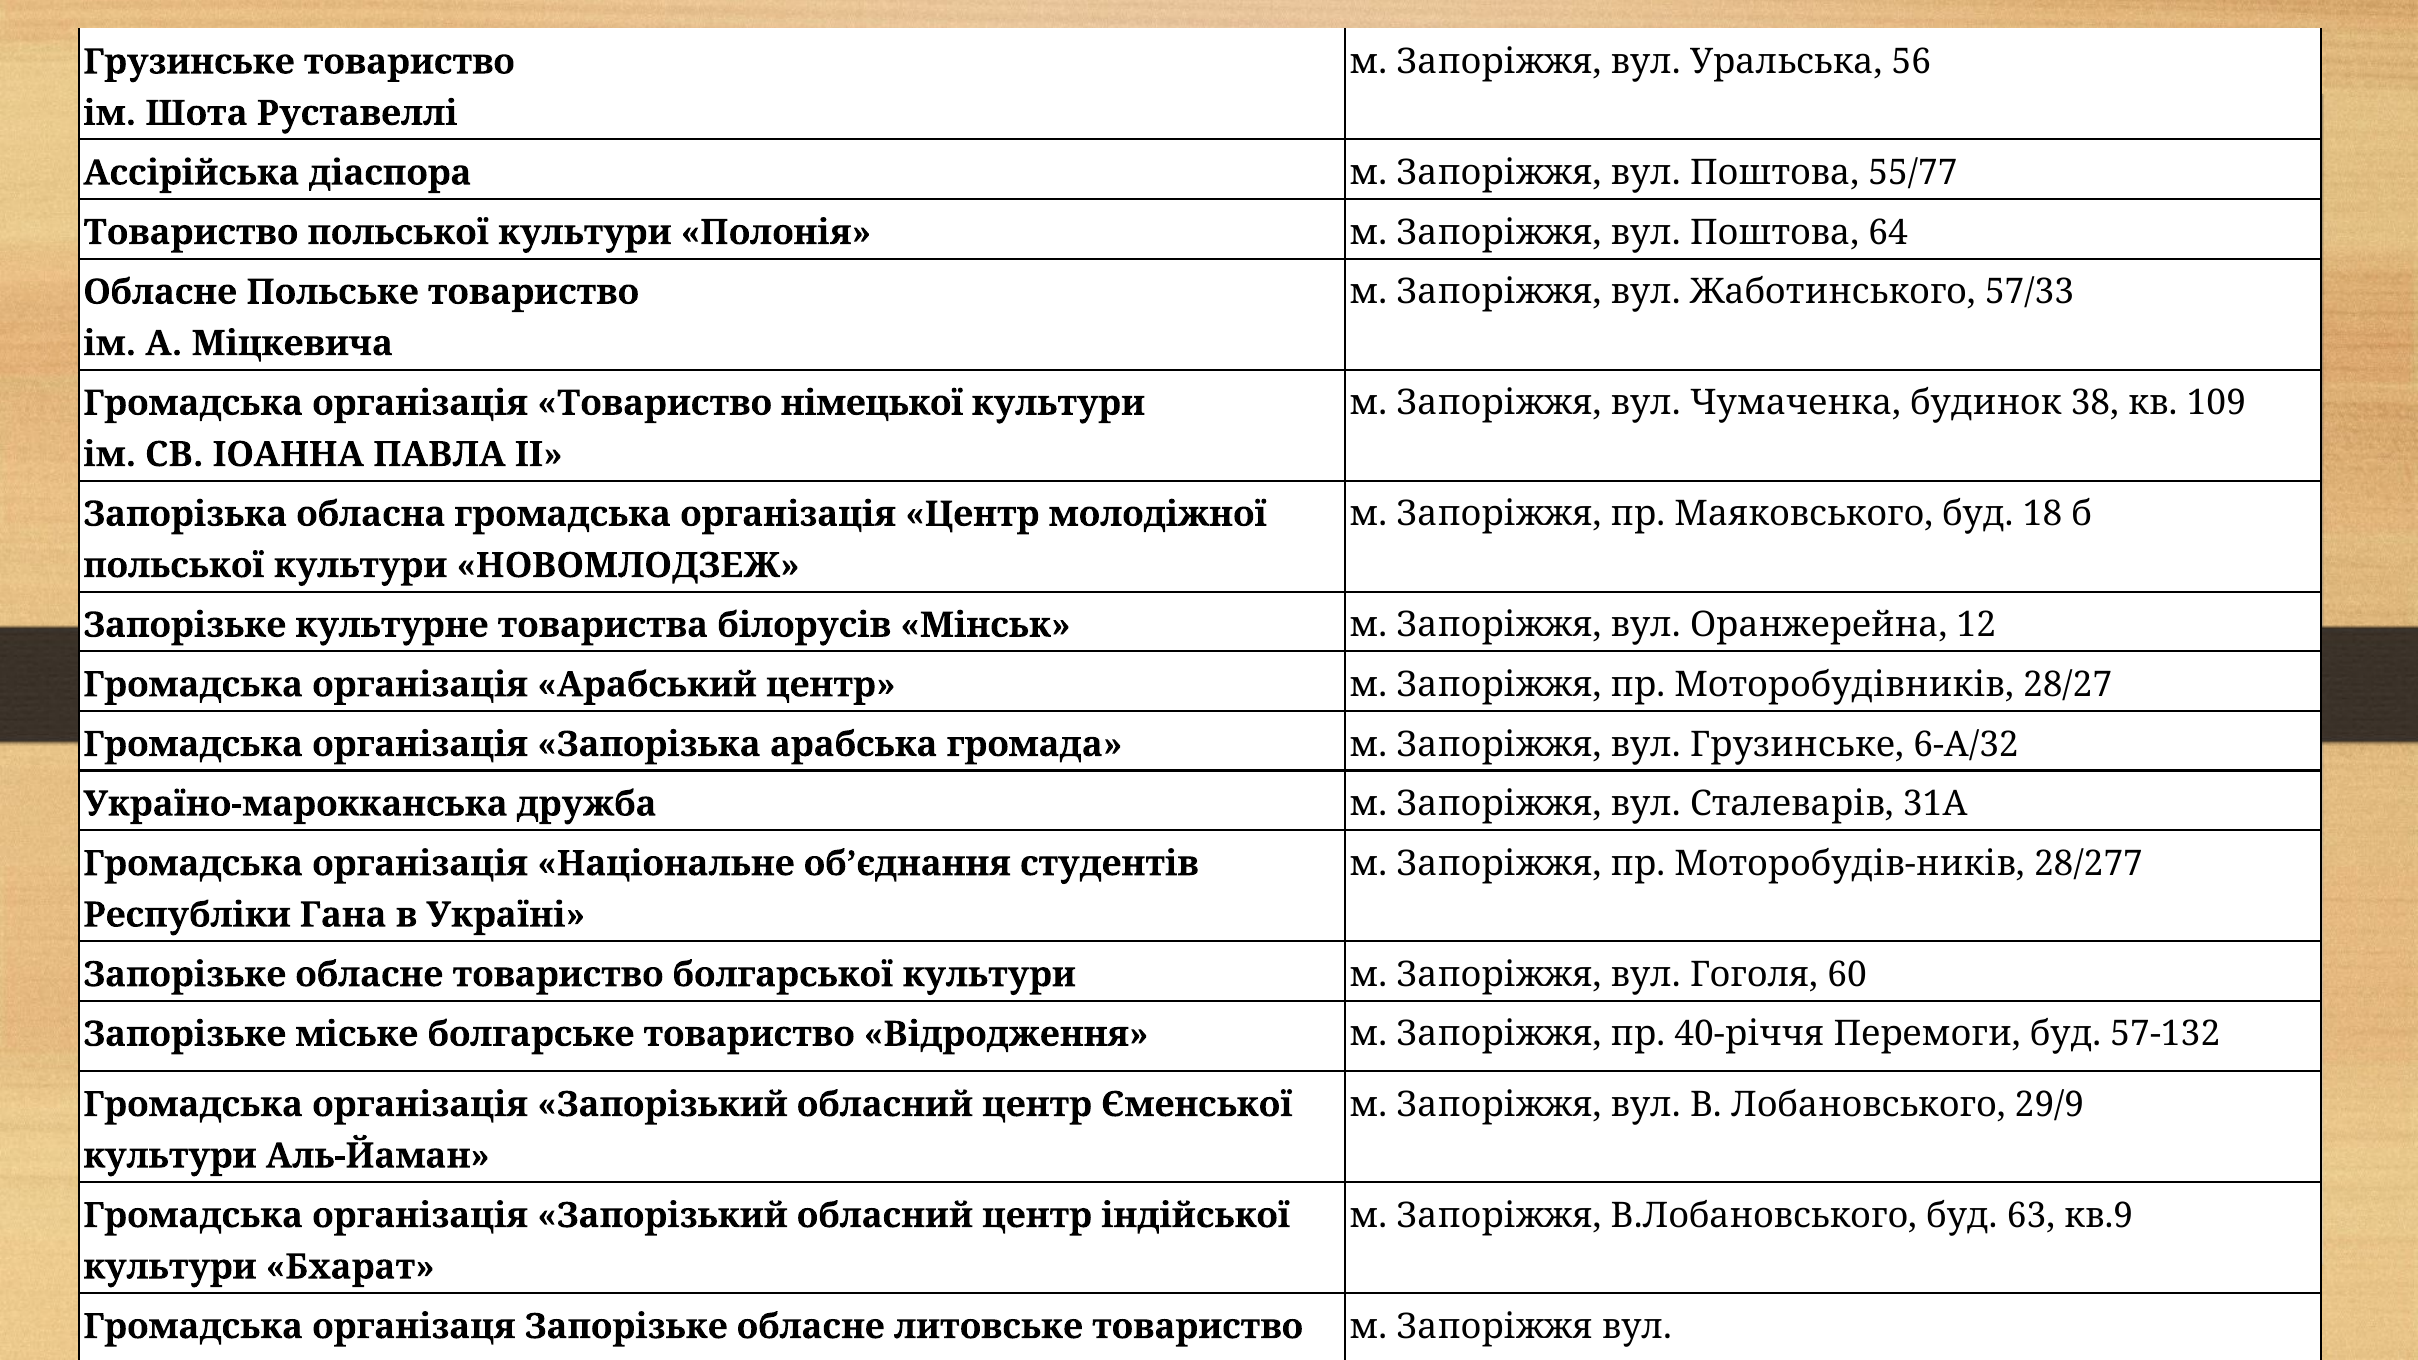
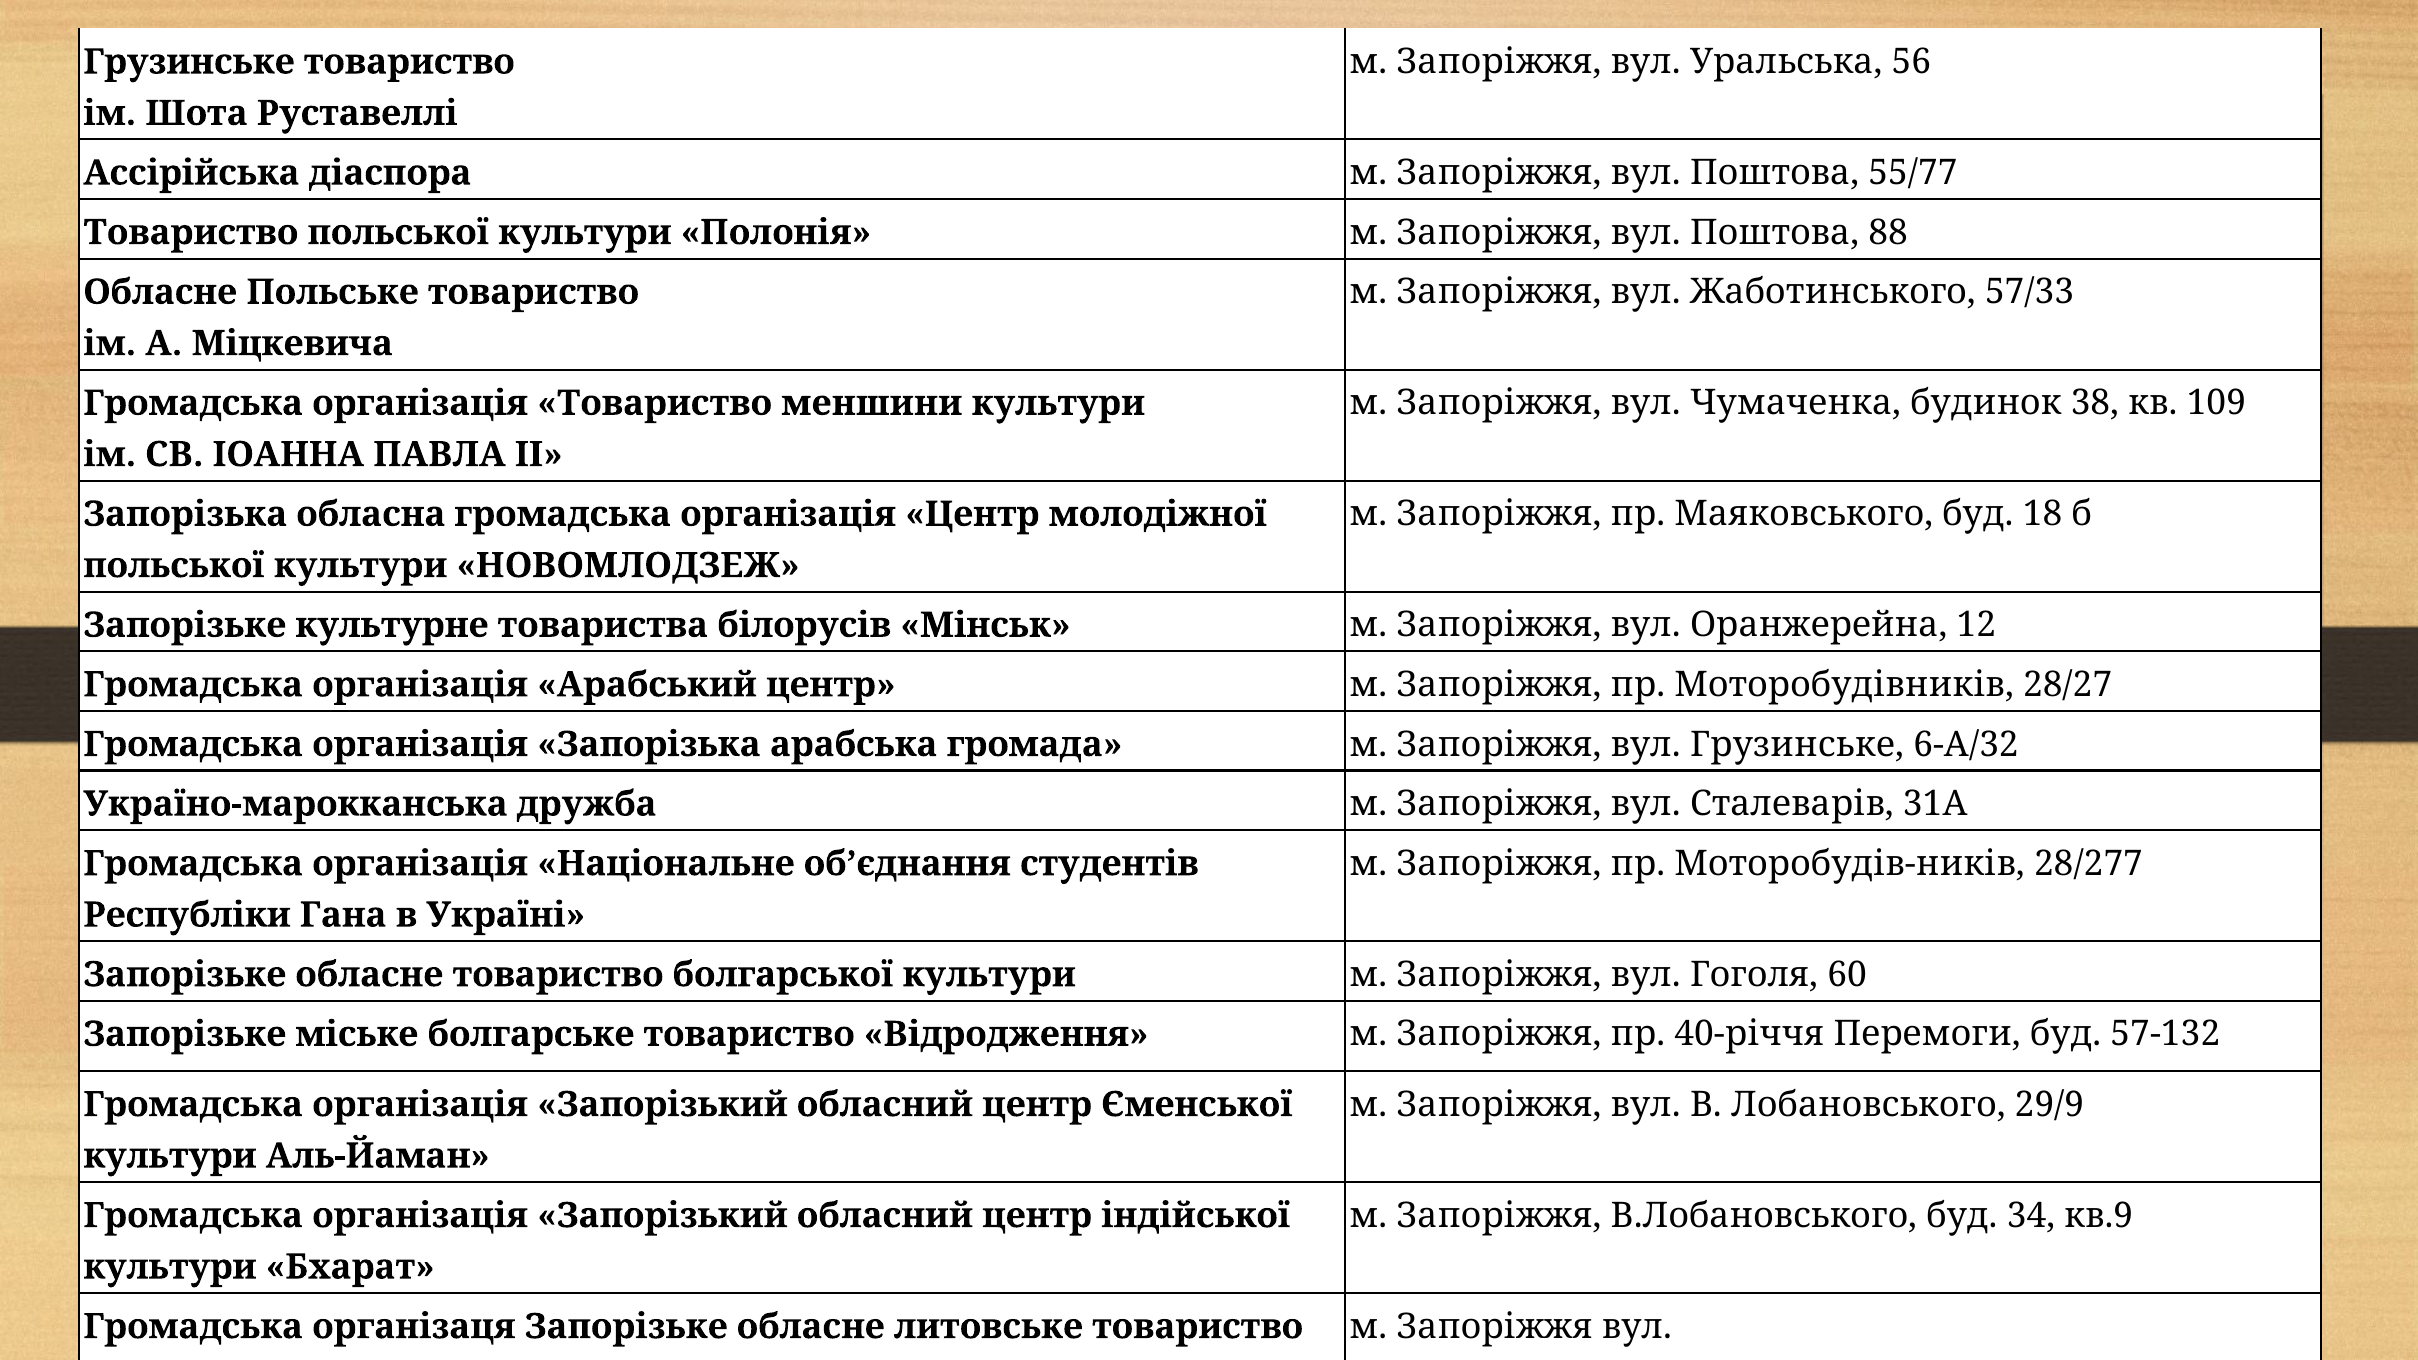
64: 64 -> 88 (1888, 233)
німецької: німецької -> меншини (872, 403)
63: 63 -> 34 (2031, 1216)
